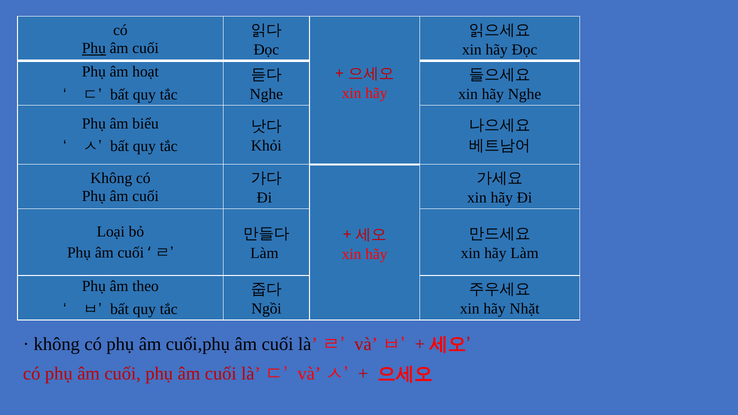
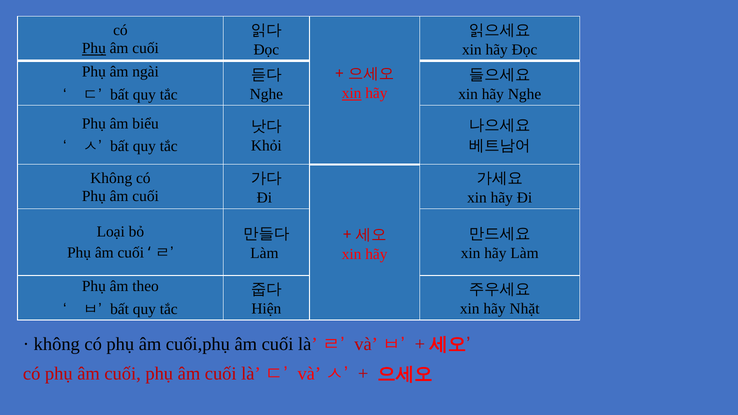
hoạt: hoạt -> ngài (146, 72)
xin underline: none -> present (352, 93)
Ngồi: Ngồi -> Hiện (266, 309)
